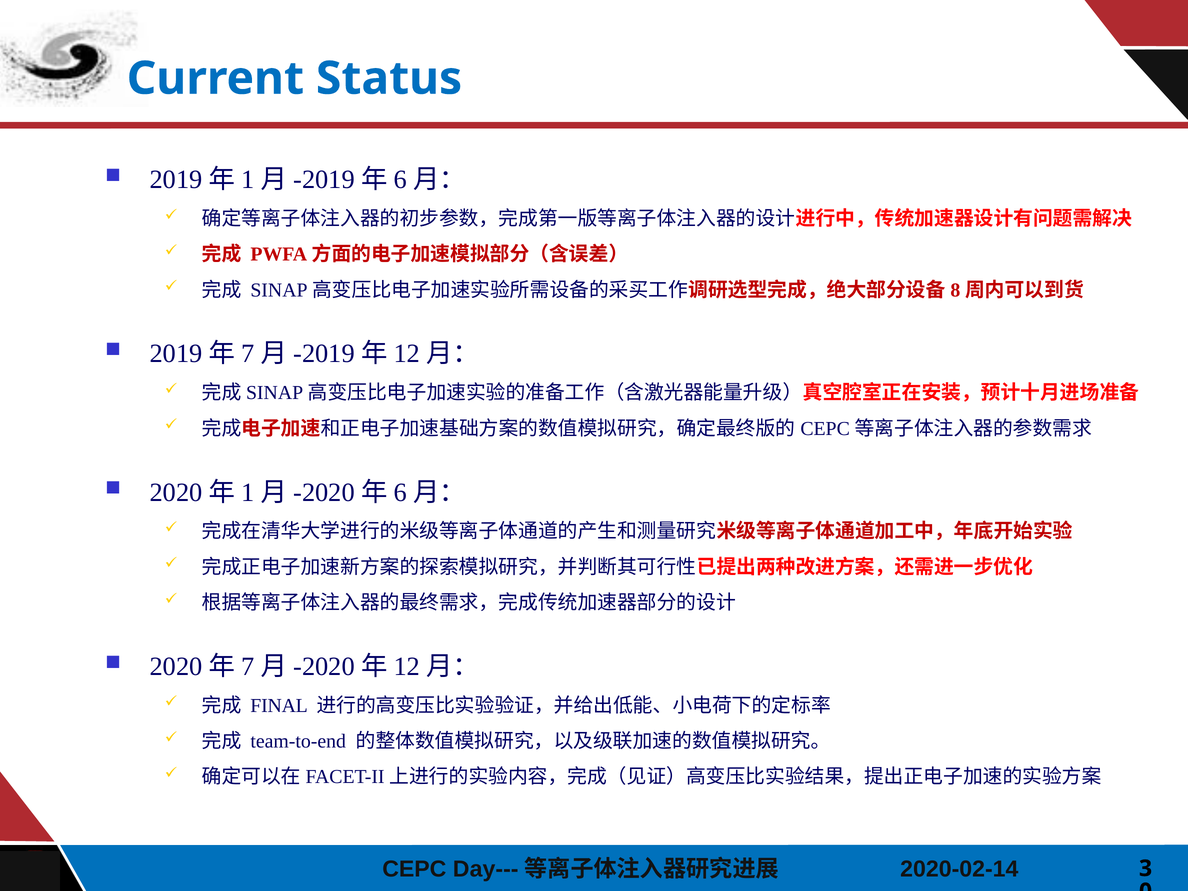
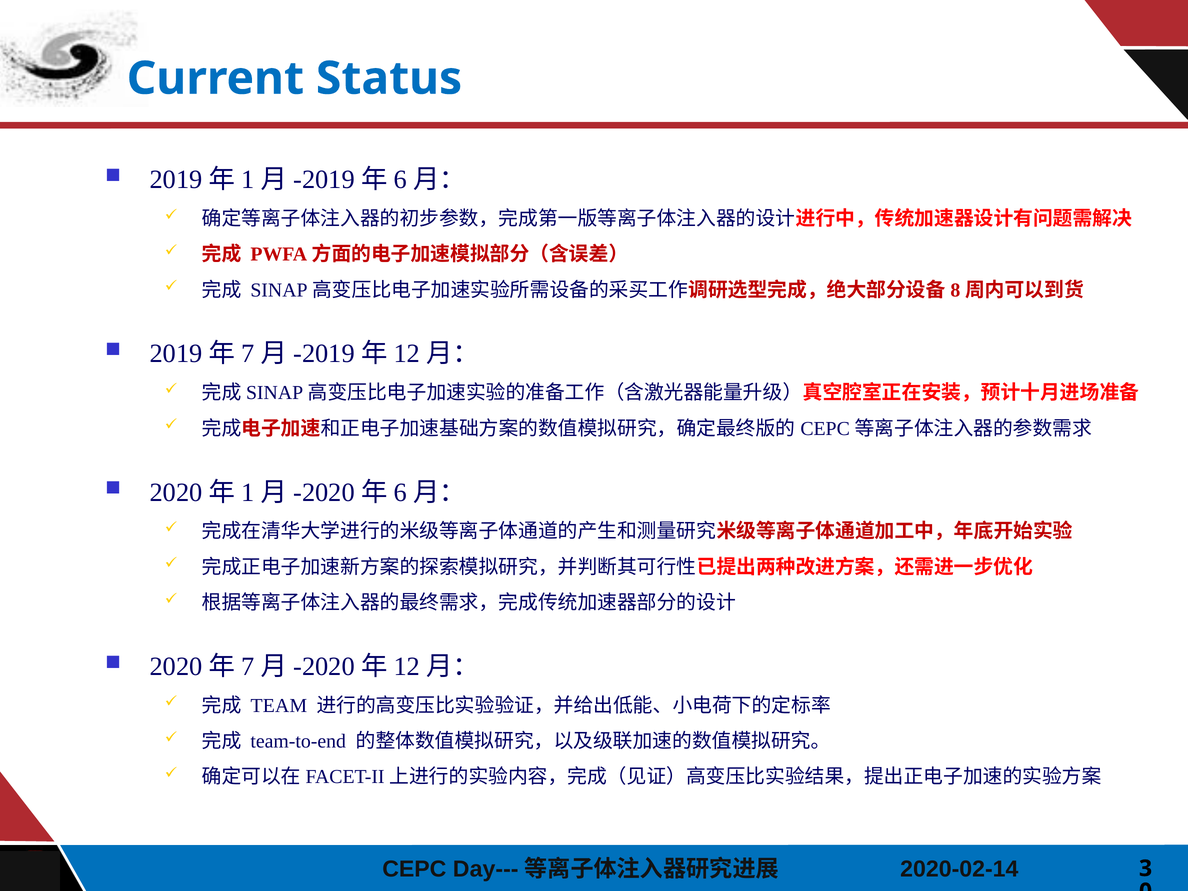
FINAL: FINAL -> TEAM (279, 706)
